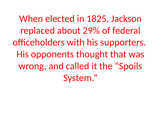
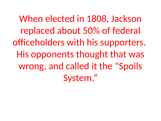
1825: 1825 -> 1808 (98, 19)
29%: 29% -> 50% (91, 30)
